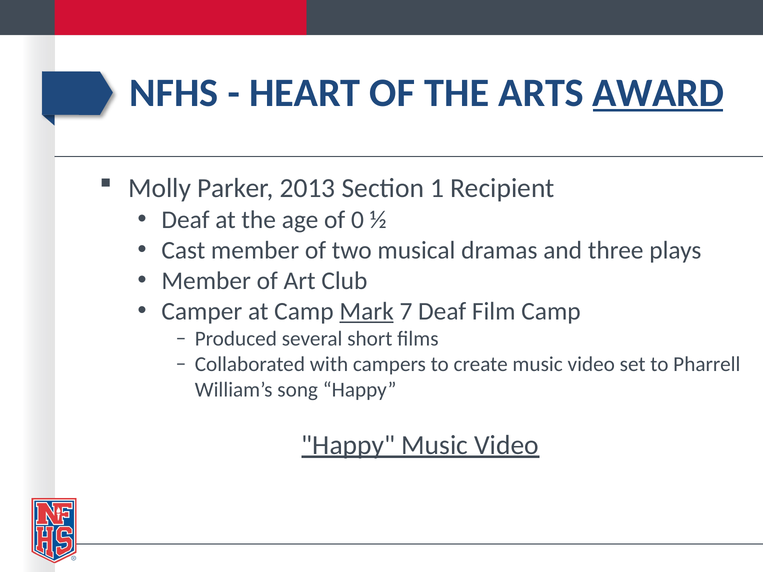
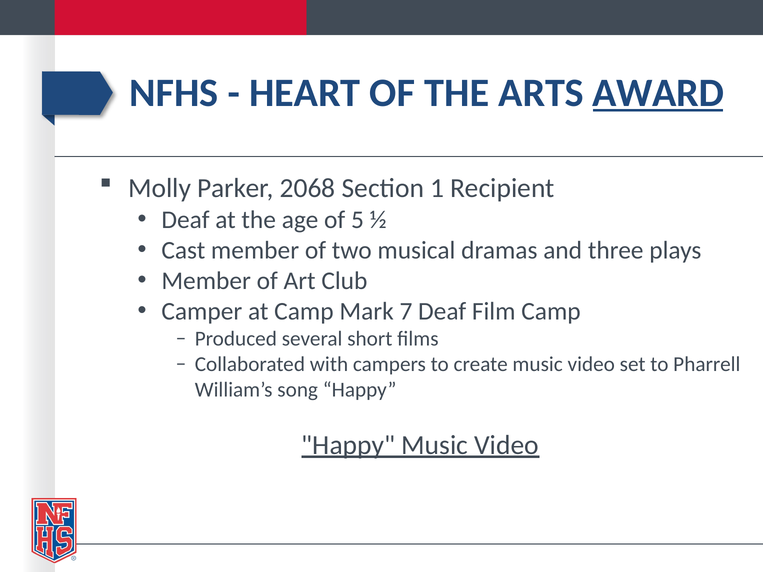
2013: 2013 -> 2068 (308, 188)
0: 0 -> 5 (357, 220)
Mark underline: present -> none (367, 311)
